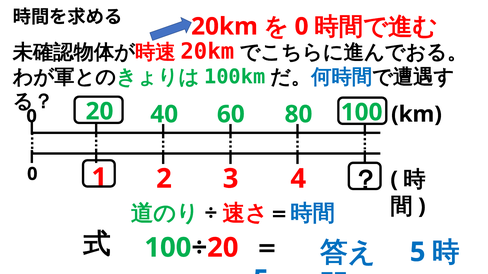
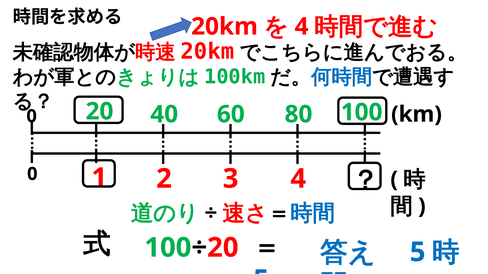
0: 0 -> 4 (302, 27)
